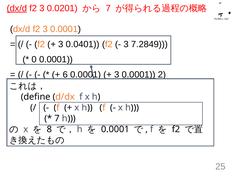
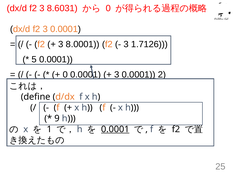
dx/d underline: present -> none (17, 8)
0.0201: 0.0201 -> 8.6031 (62, 8)
7: 7 -> 0 (108, 8)
0.0401: 0.0401 -> 8.0001 (83, 44)
7.2849: 7.2849 -> 1.7126 (150, 44)
0: 0 -> 5 (34, 60)
6: 6 -> 0 (65, 75)
7: 7 -> 9 (57, 119)
8: 8 -> 1 (49, 130)
0.0001 underline: none -> present (115, 130)
